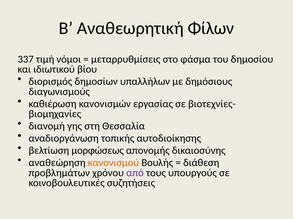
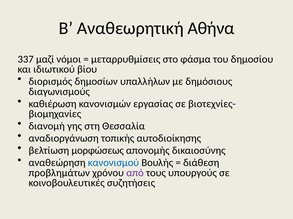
Φίλων: Φίλων -> Αθήνα (211, 28)
τιμή: τιμή -> μαζί (45, 59)
κανονισμού colour: orange -> blue (113, 163)
